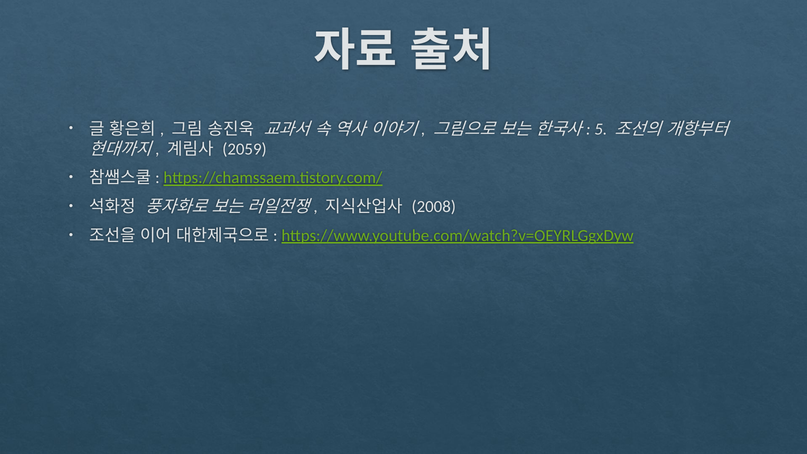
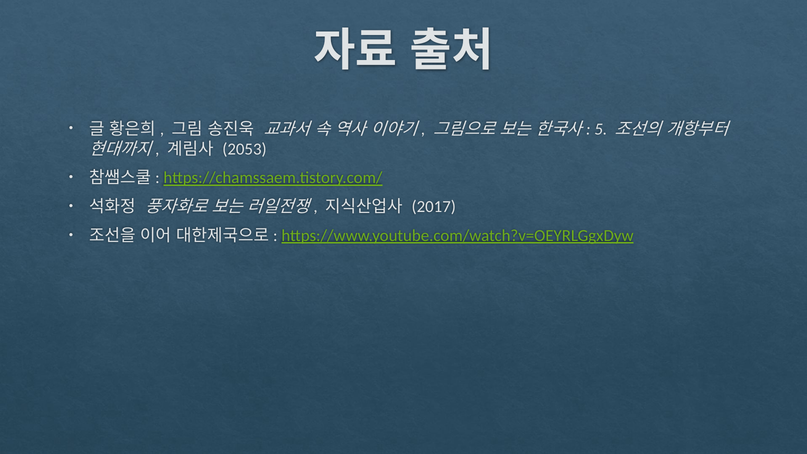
2059: 2059 -> 2053 (244, 149)
2008: 2008 -> 2017 (434, 207)
